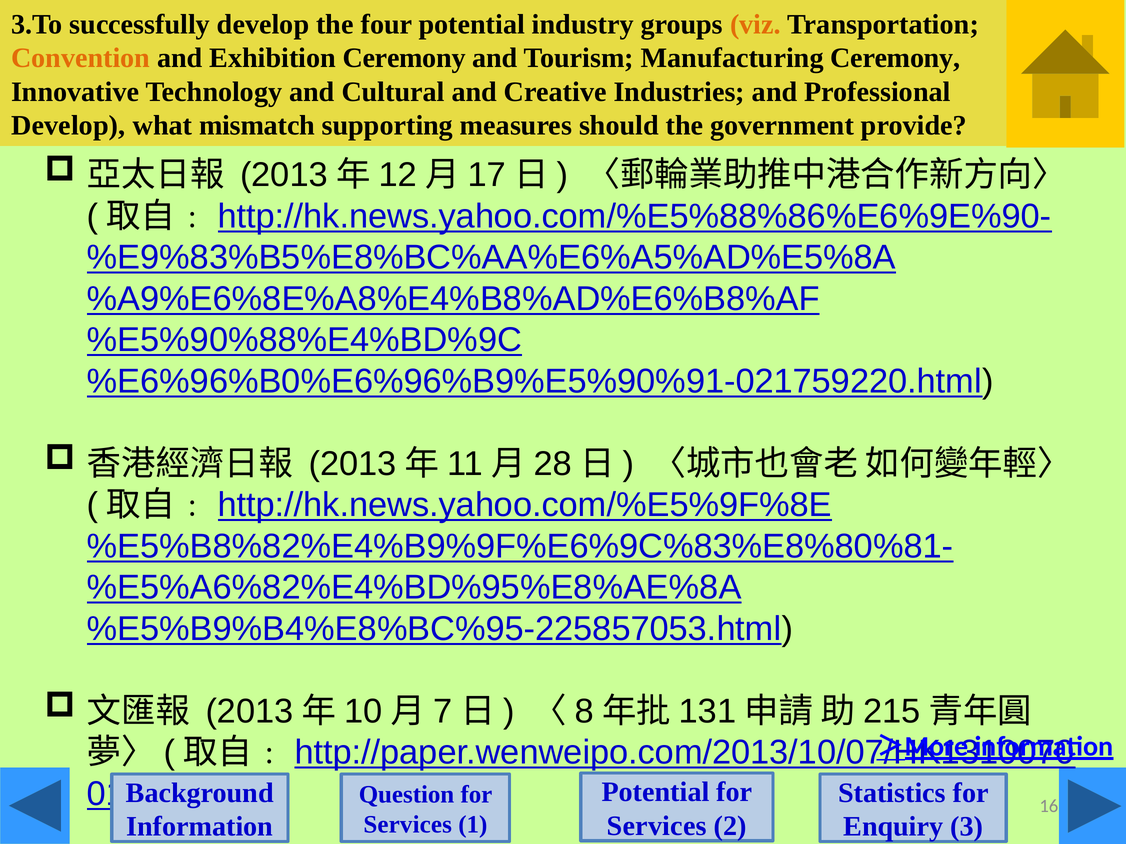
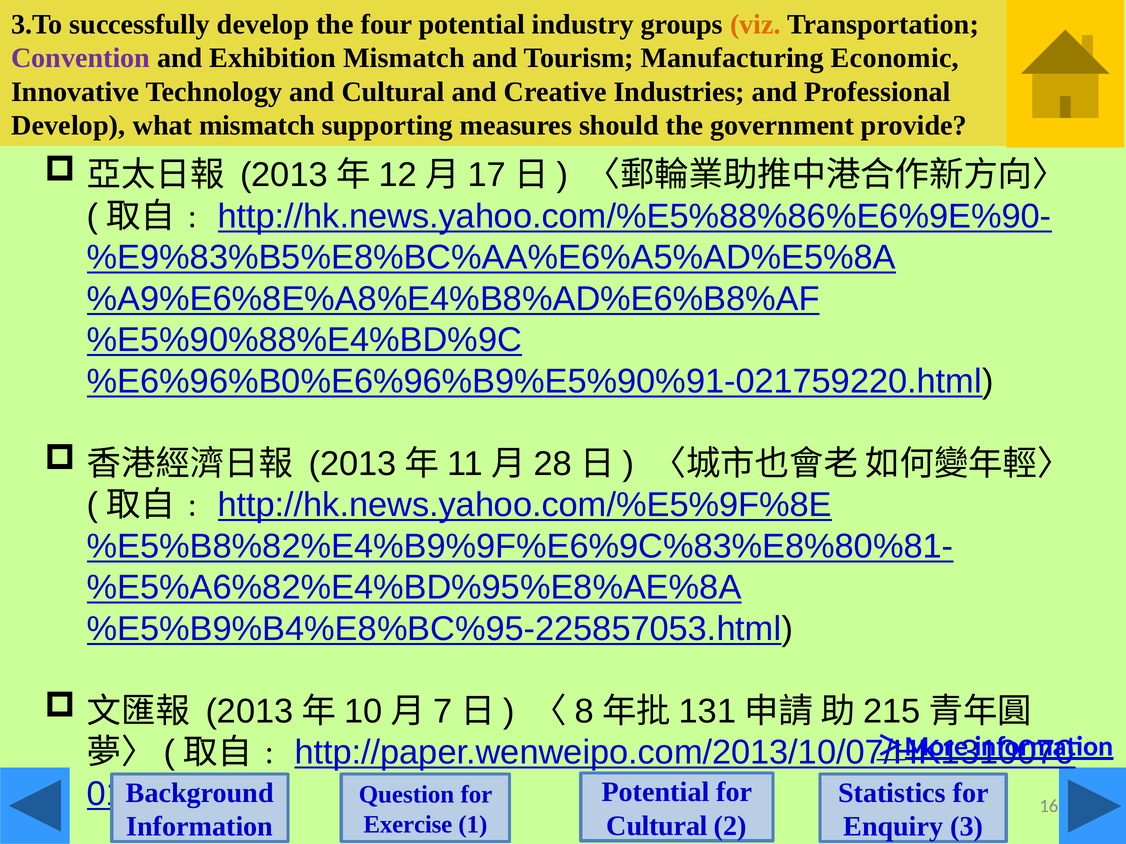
Convention colour: orange -> purple (81, 58)
Exhibition Ceremony: Ceremony -> Mismatch (404, 58)
Manufacturing Ceremony: Ceremony -> Economic (895, 58)
Services: Services -> Cultural (657, 826)
Services: Services -> Exercise (408, 825)
